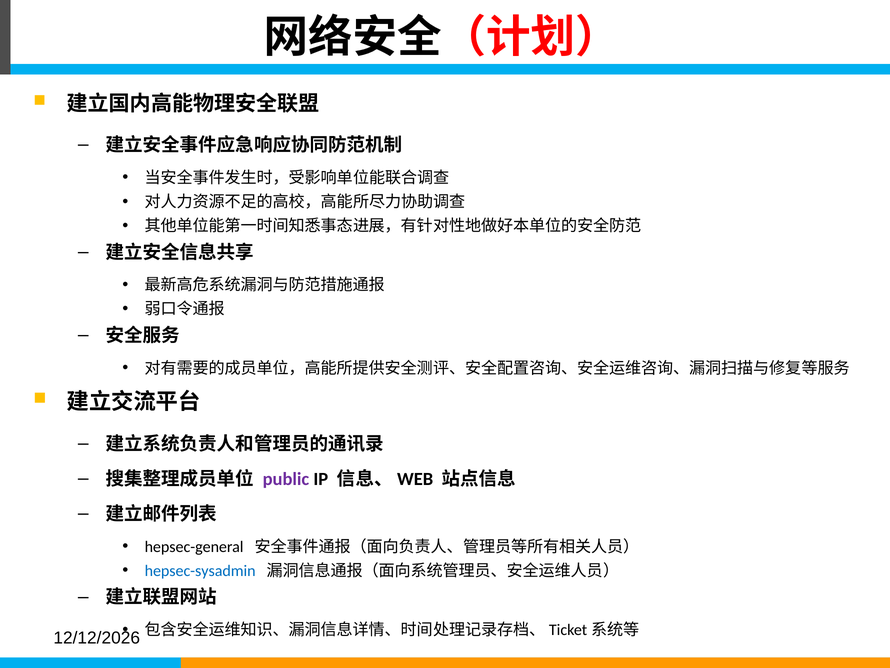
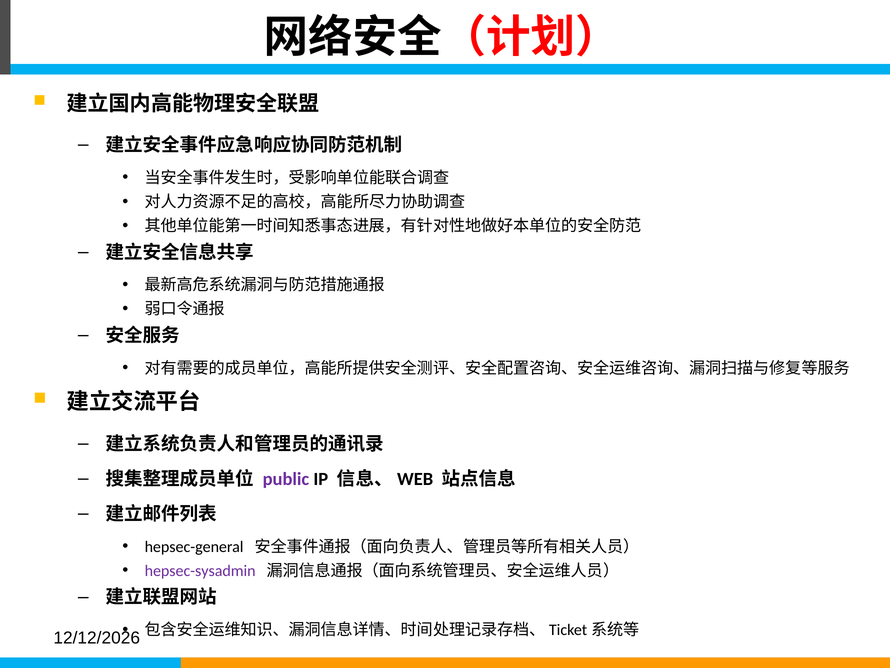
hepsec-sysadmin colour: blue -> purple (200, 571)
